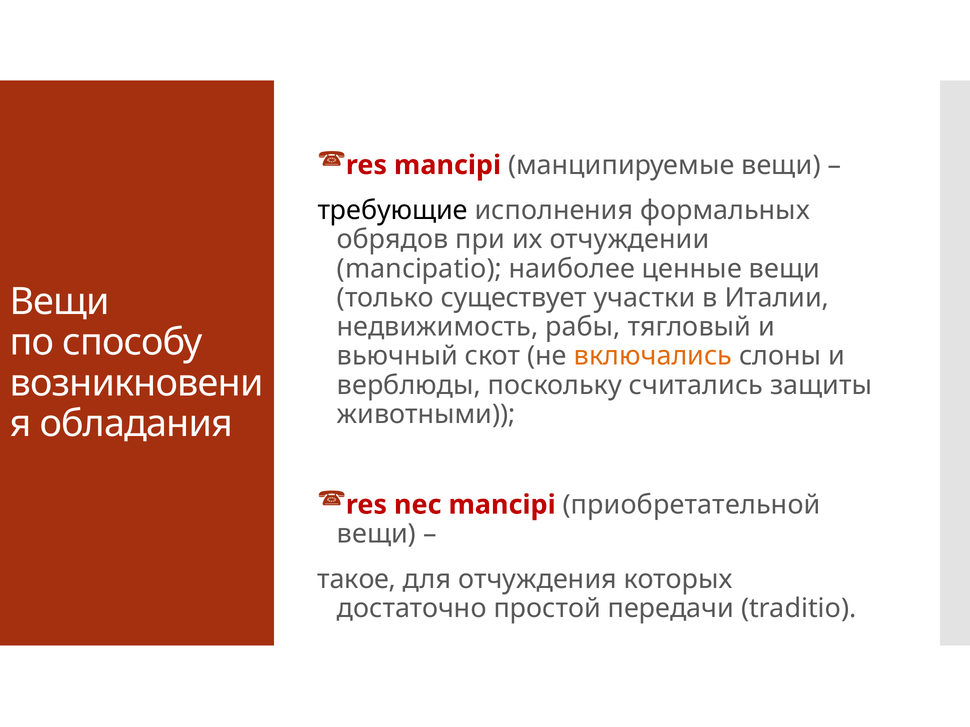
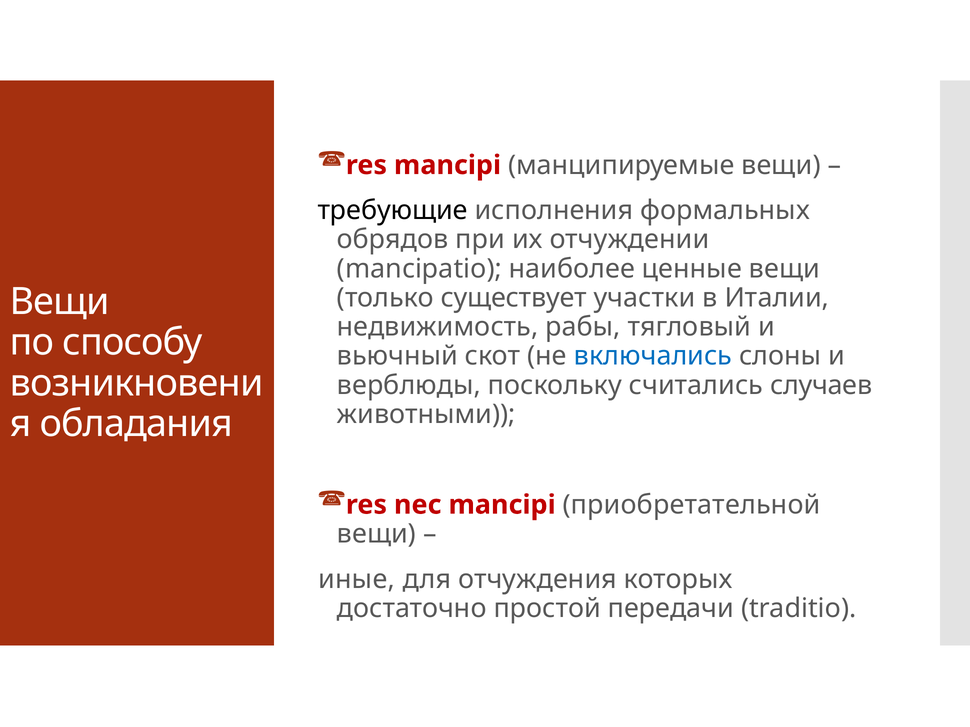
включались colour: orange -> blue (653, 356)
защиты: защиты -> случаев (821, 385)
такое: такое -> иные (357, 580)
